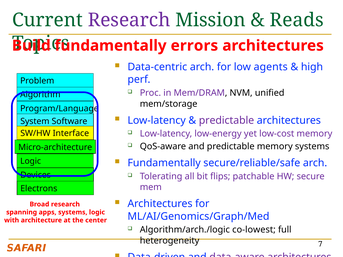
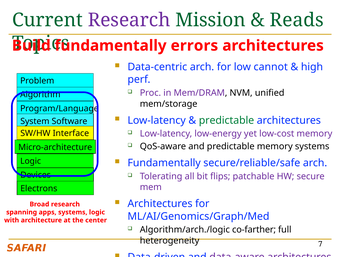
agents: agents -> cannot (271, 67)
predictable colour: purple -> green (227, 120)
co-lowest: co-lowest -> co-farther (254, 230)
